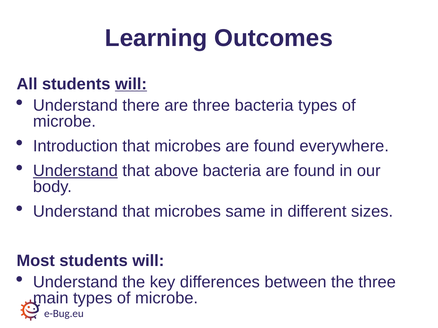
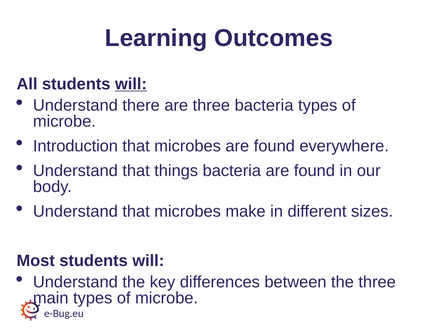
Understand underline: present -> none (75, 171)
above: above -> things (176, 171)
same: same -> make (246, 212)
